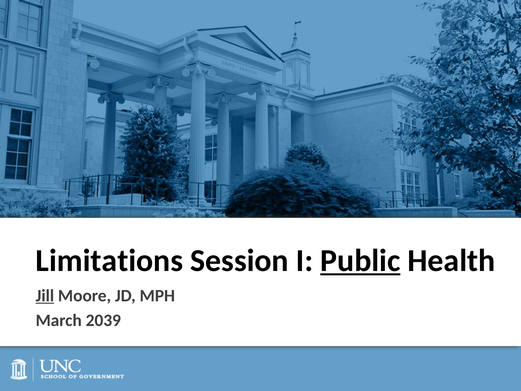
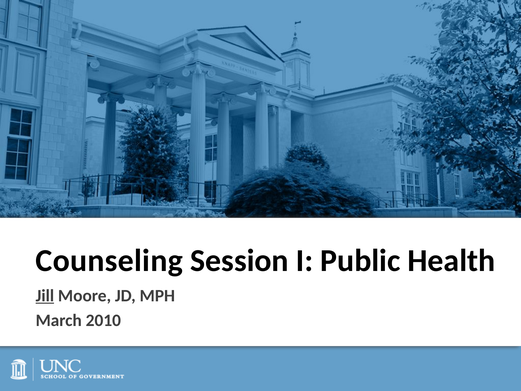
Limitations: Limitations -> Counseling (109, 260)
Public underline: present -> none (360, 260)
2039: 2039 -> 2010 (103, 320)
